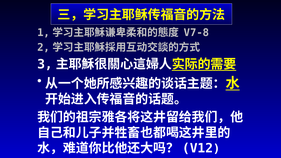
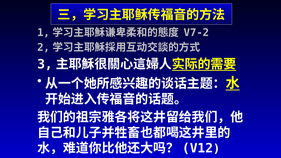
V7-8: V7-8 -> V7-2 (196, 33)
